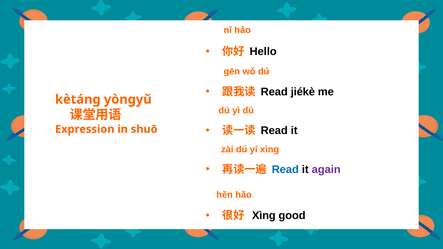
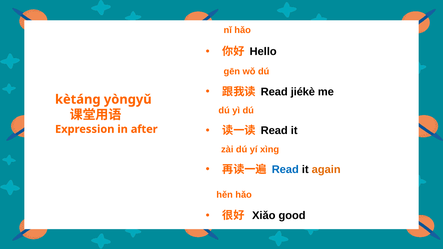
shuō: shuō -> after (144, 129)
again colour: purple -> orange (326, 170)
Xìng: Xìng -> Xiǎo (264, 216)
